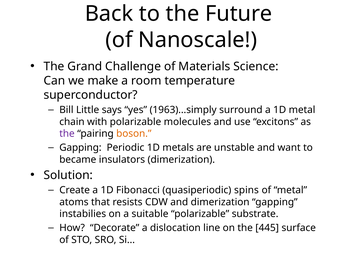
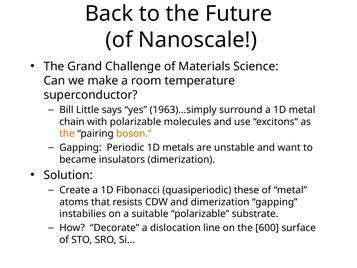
the colour: purple -> orange (67, 134)
spins: spins -> these (247, 190)
445: 445 -> 600 (267, 228)
